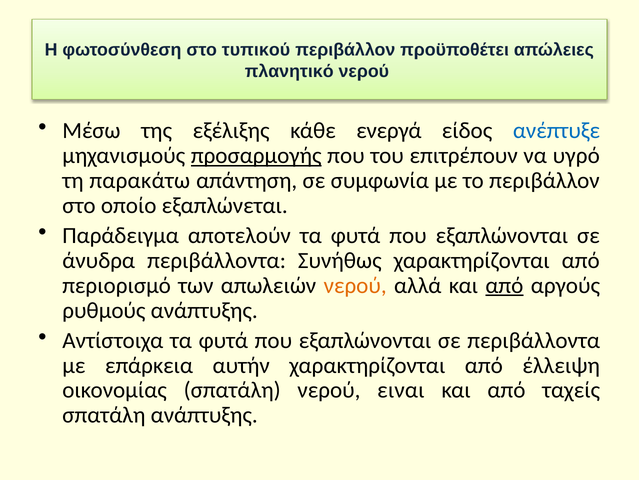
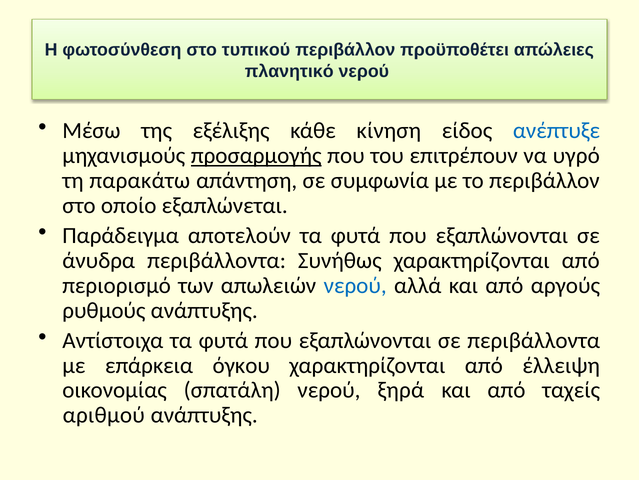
ενεργά: ενεργά -> κίνηση (389, 130)
νερού colour: orange -> blue (355, 285)
από underline: present -> none (504, 285)
αυτήν: αυτήν -> όγκου (241, 365)
ειναι: ειναι -> ξηρά (401, 390)
σπατάλη: σπατάλη -> αριθμού (104, 415)
